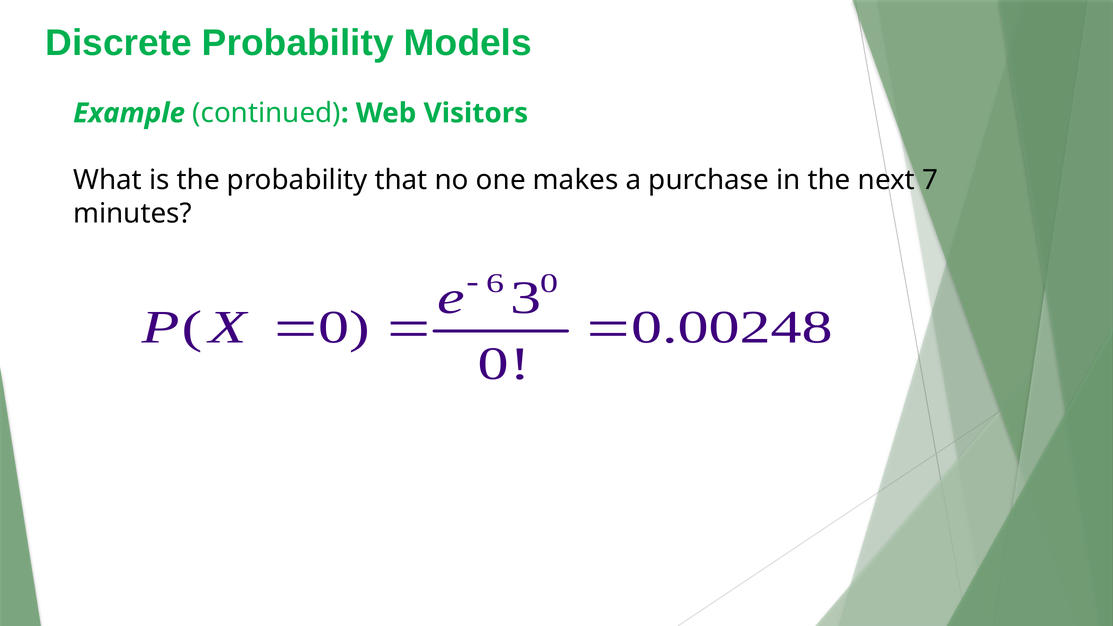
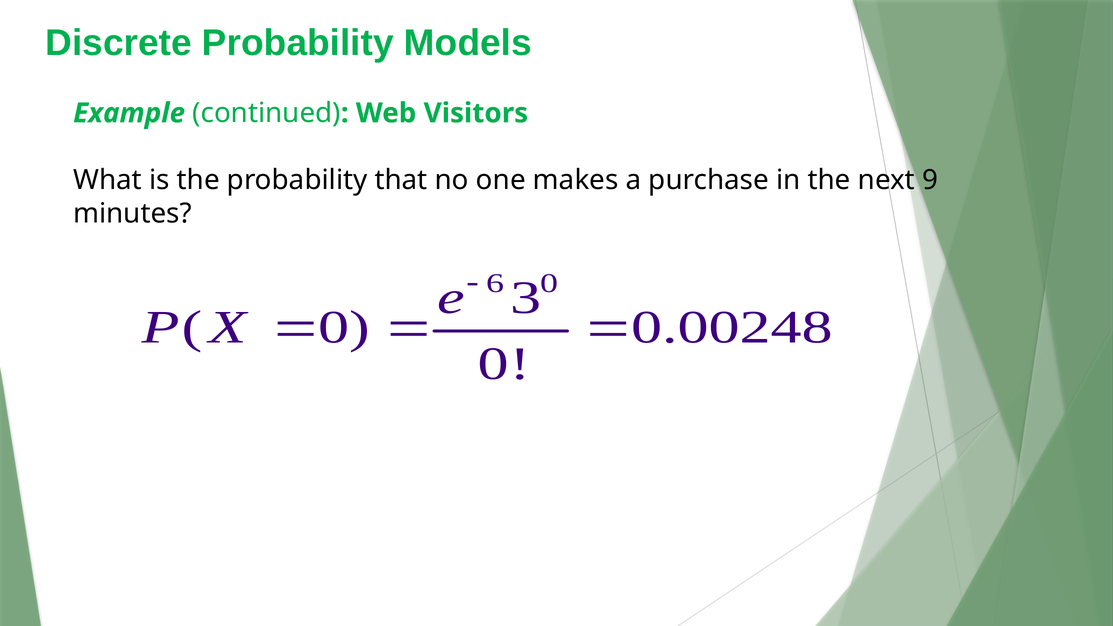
7: 7 -> 9 (930, 180)
